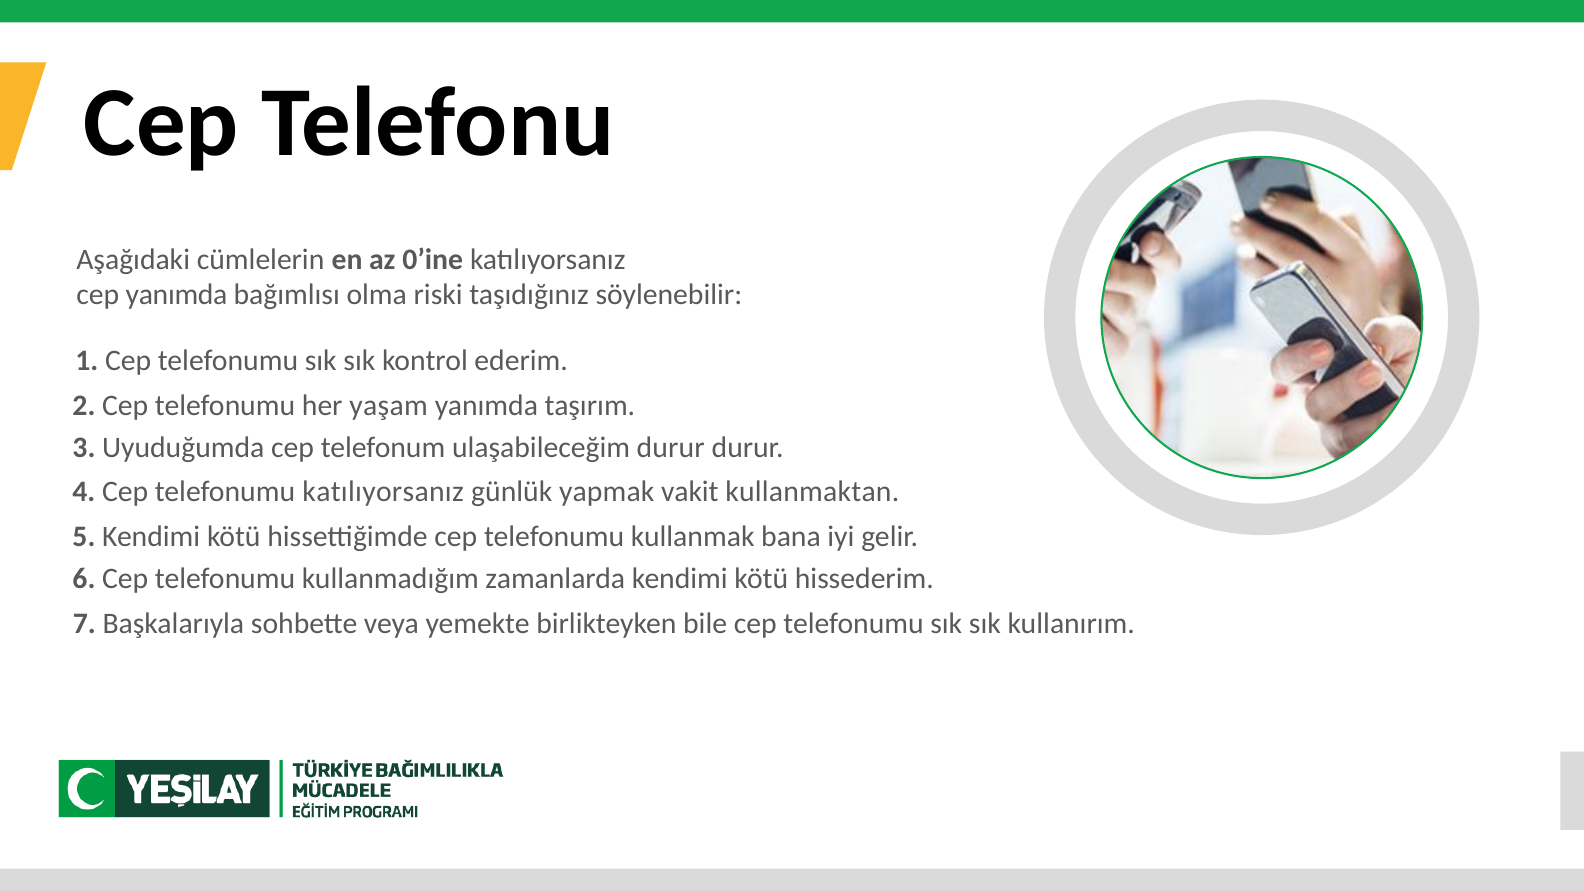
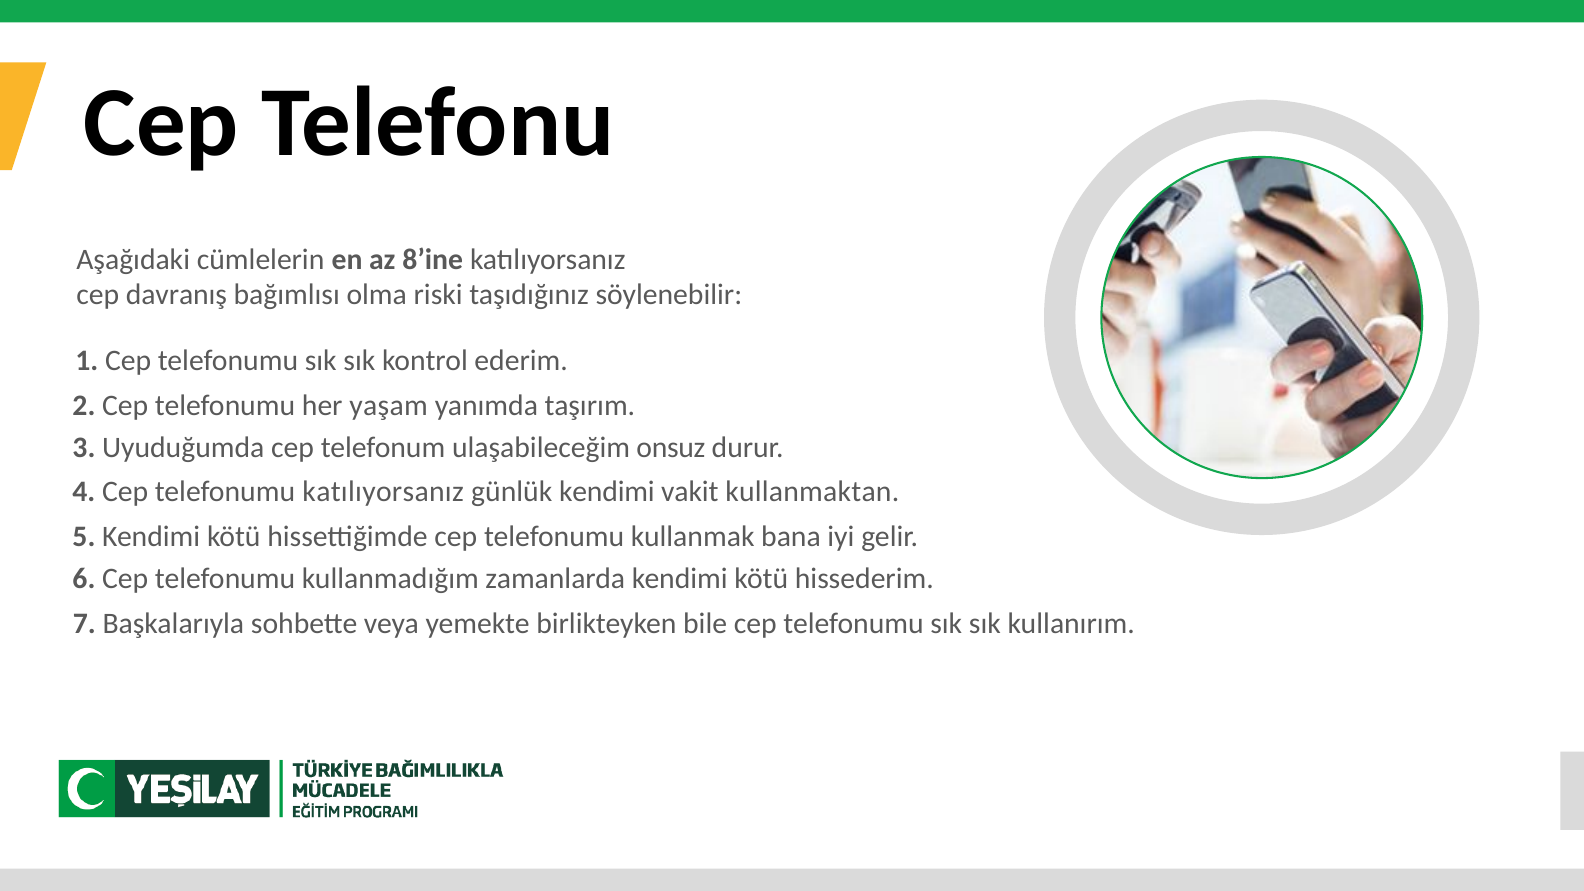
0’ine: 0’ine -> 8’ine (433, 259)
cep yanımda: yanımda -> davranış (176, 295)
ulaşabileceğim durur: durur -> onsuz (671, 447)
günlük yapmak: yapmak -> kendimi (607, 491)
